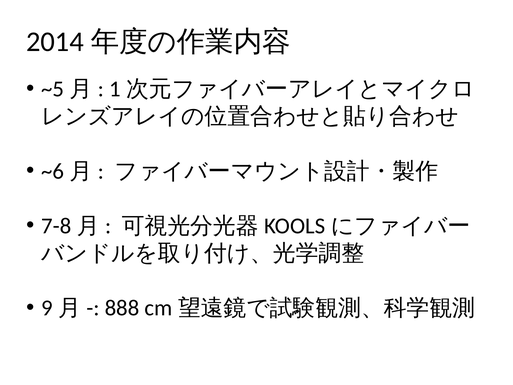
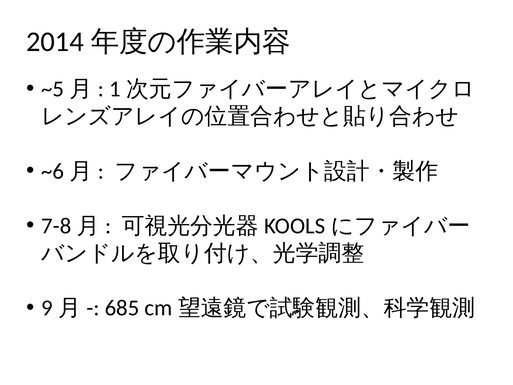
888: 888 -> 685 (122, 308)
